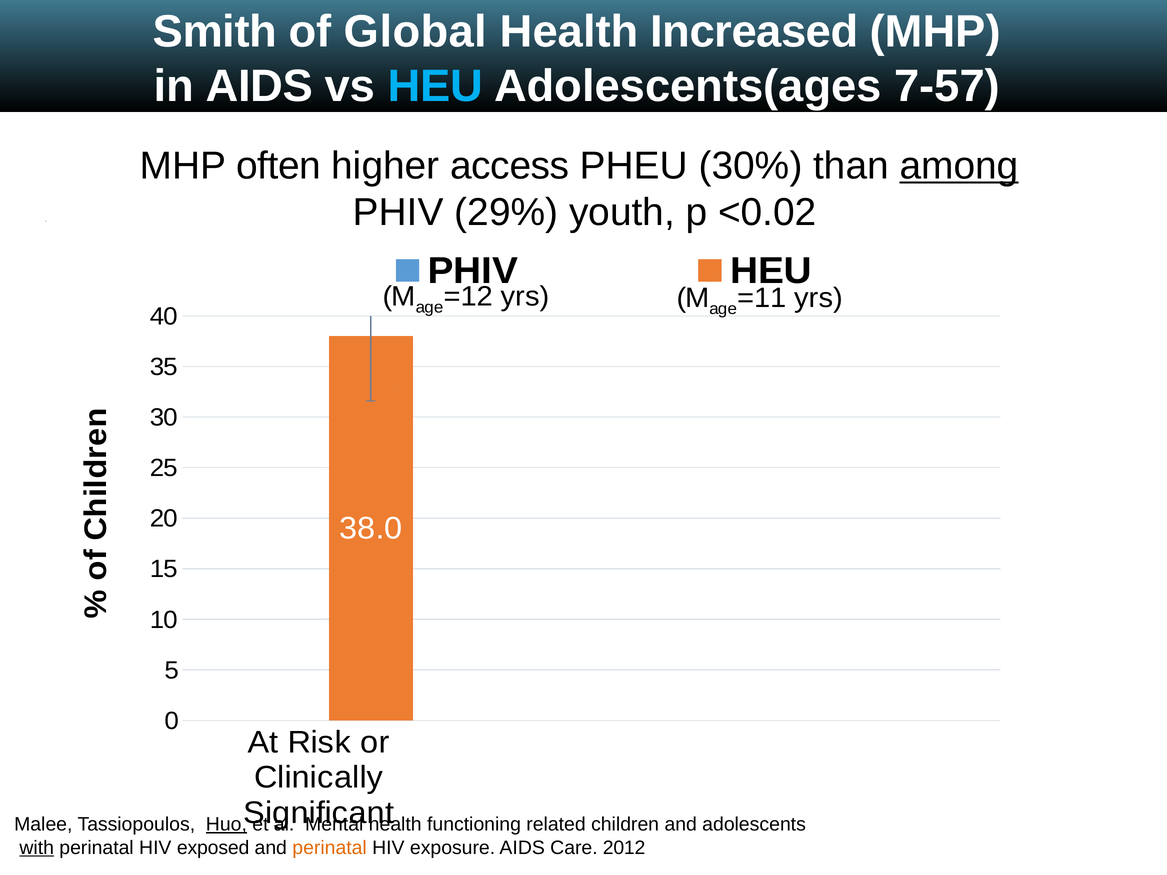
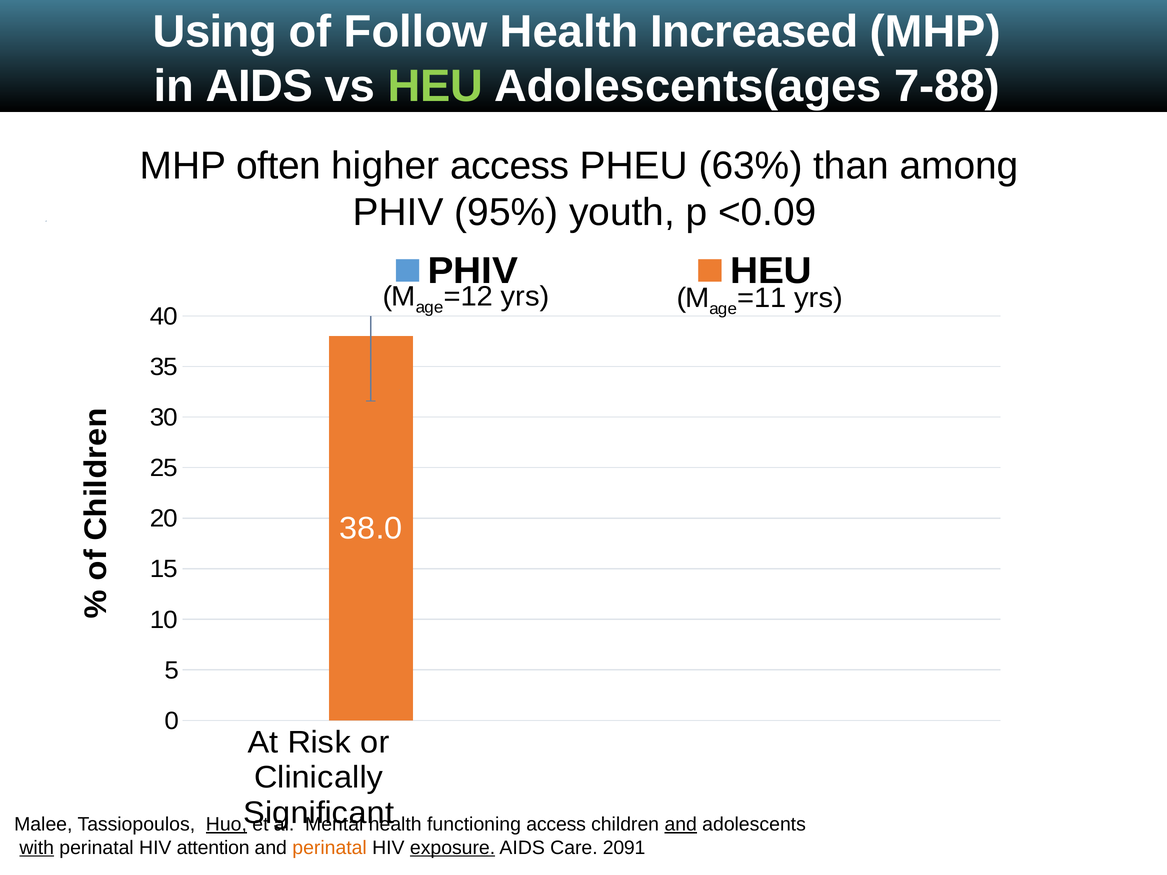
Smith: Smith -> Using (215, 32)
Global: Global -> Follow (416, 32)
HEU colour: light blue -> light green (435, 86)
7-57: 7-57 -> 7-88 (947, 86)
30%: 30% -> 63% (751, 166)
among underline: present -> none (959, 166)
29%: 29% -> 95% (506, 213)
<0.02: <0.02 -> <0.09 (767, 213)
functioning related: related -> access (556, 825)
and underline: none -> present (681, 825)
exposed: exposed -> attention (213, 848)
exposure underline: none -> present (453, 848)
2012: 2012 -> 2091 (624, 848)
